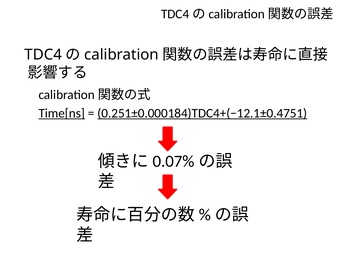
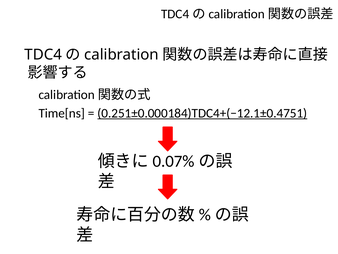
Time[ns underline: present -> none (62, 113)
